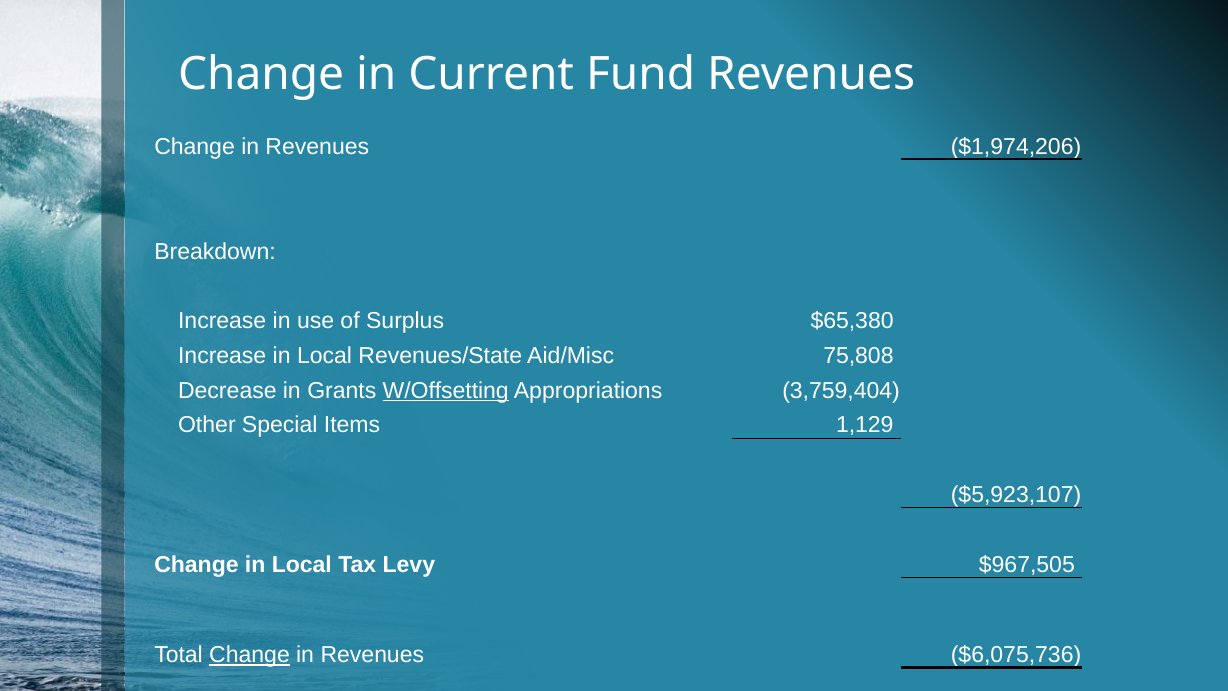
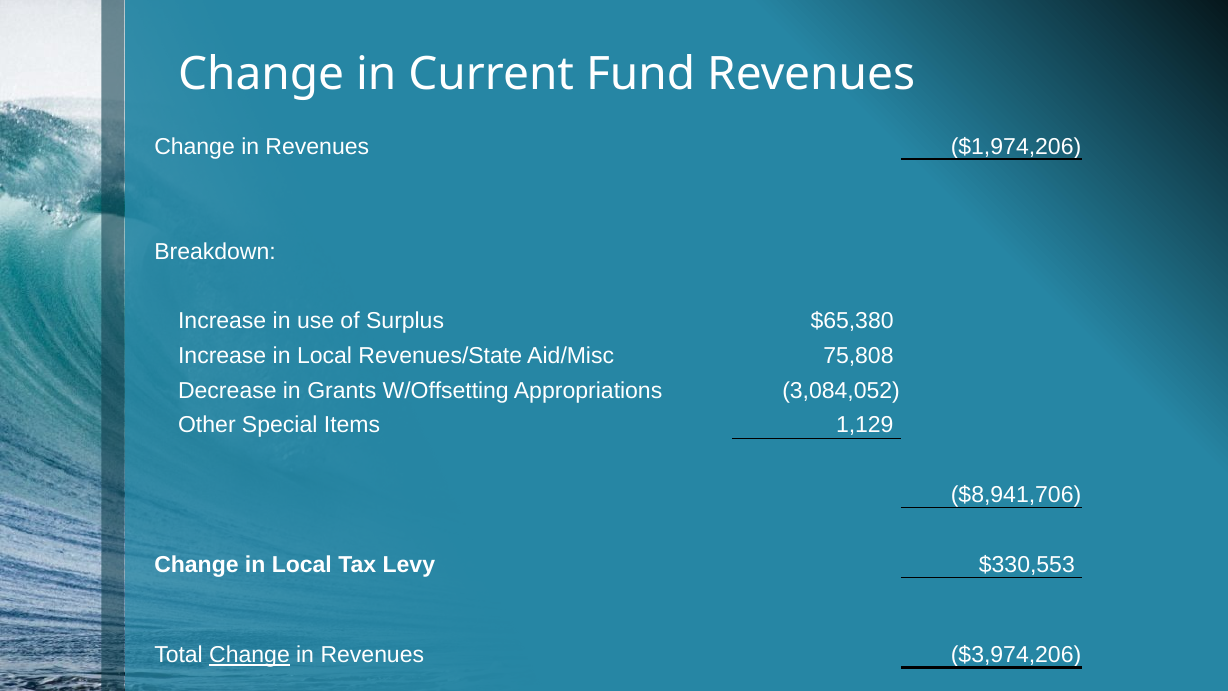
W/Offsetting underline: present -> none (446, 390)
3,759,404: 3,759,404 -> 3,084,052 (841, 390)
$5,923,107: $5,923,107 -> $8,941,706 (1016, 495)
$967,505: $967,505 -> $330,553 (1027, 565)
$6,075,736: $6,075,736 -> $3,974,206 (1016, 655)
